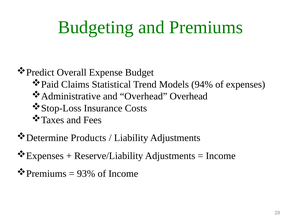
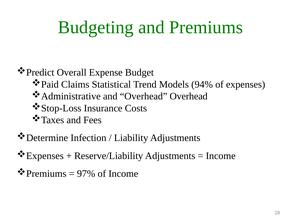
Products: Products -> Infection (88, 138)
93%: 93% -> 97% (86, 174)
